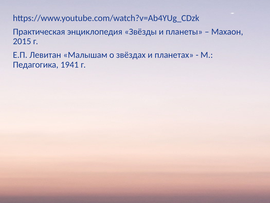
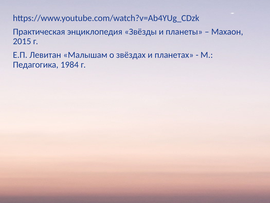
1941: 1941 -> 1984 (70, 64)
